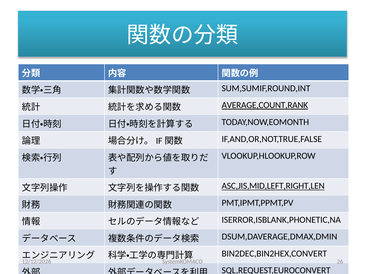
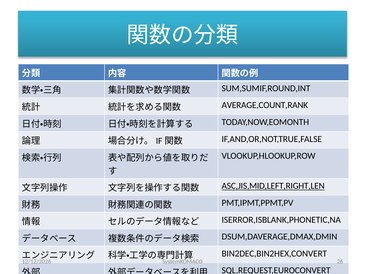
AVERAGE,COUNT,RANK underline: present -> none (265, 105)
